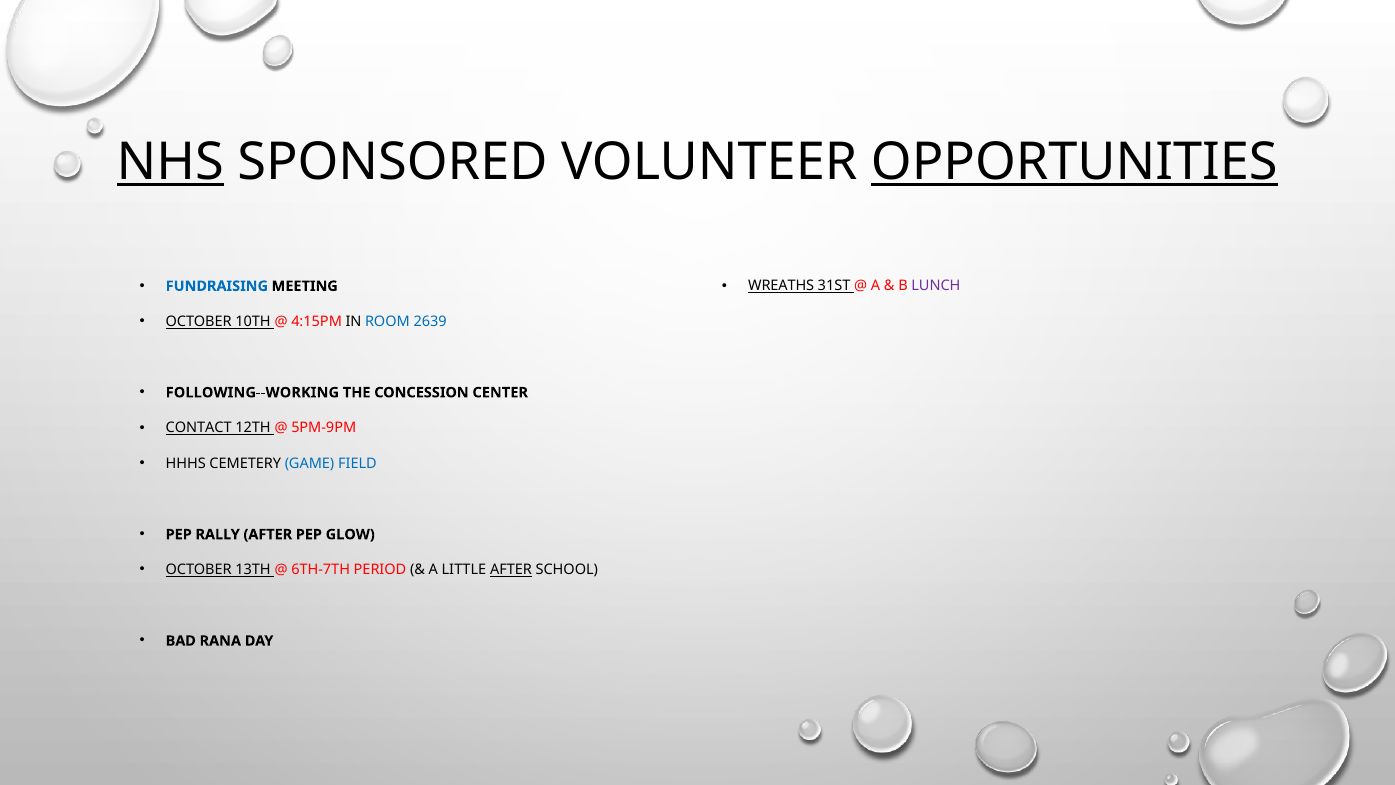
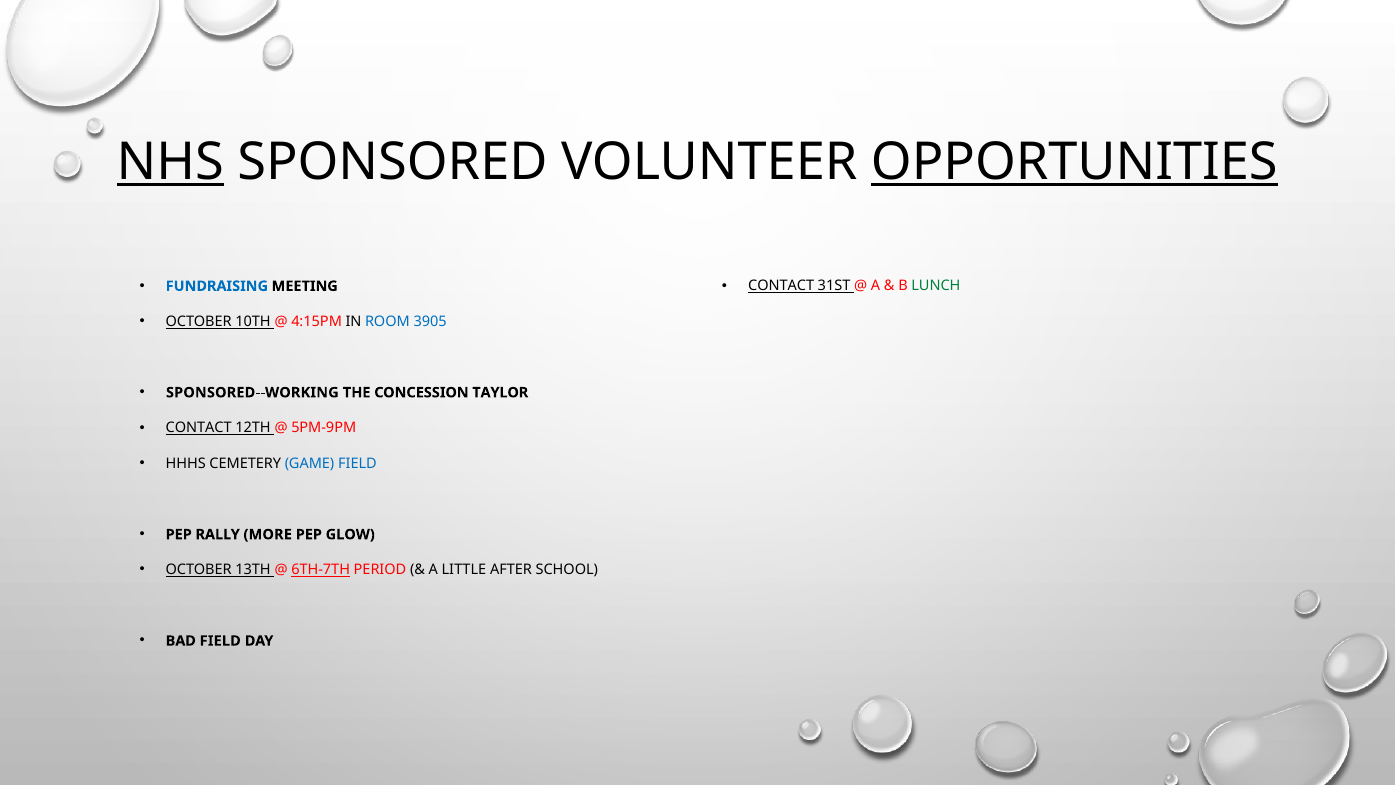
WREATHS: WREATHS -> CONTACT (781, 286)
LUNCH colour: purple -> green (936, 286)
2639: 2639 -> 3905 (430, 321)
FOLLOWING--WORKING: FOLLOWING--WORKING -> SPONSORED--WORKING (252, 392)
CENTER: CENTER -> TAYLOR (500, 392)
RALLY AFTER: AFTER -> MORE (268, 534)
6TH-7TH underline: none -> present (321, 570)
AFTER underline: present -> none (511, 570)
BAD RANA: RANA -> FIELD (220, 641)
